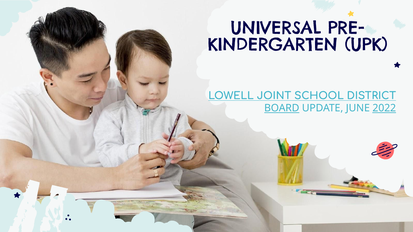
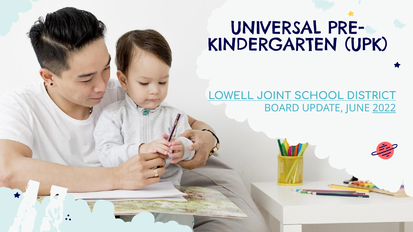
BOARD underline: present -> none (282, 108)
